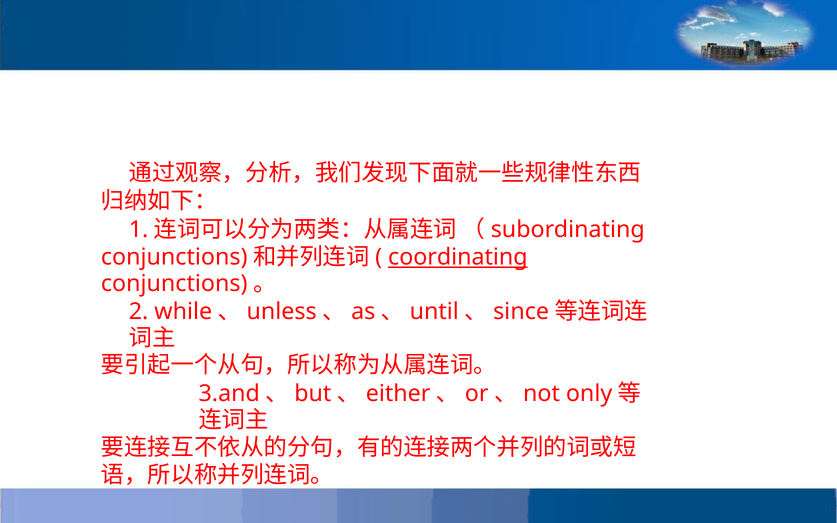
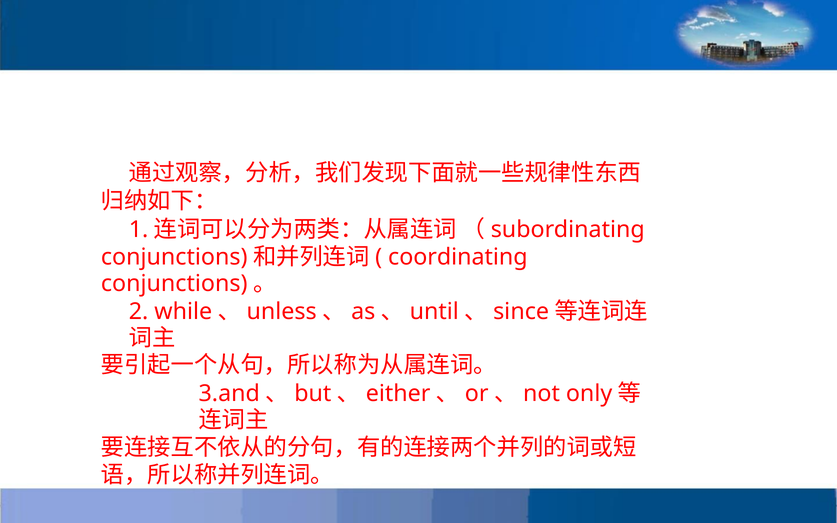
coordinating underline: present -> none (458, 257)
